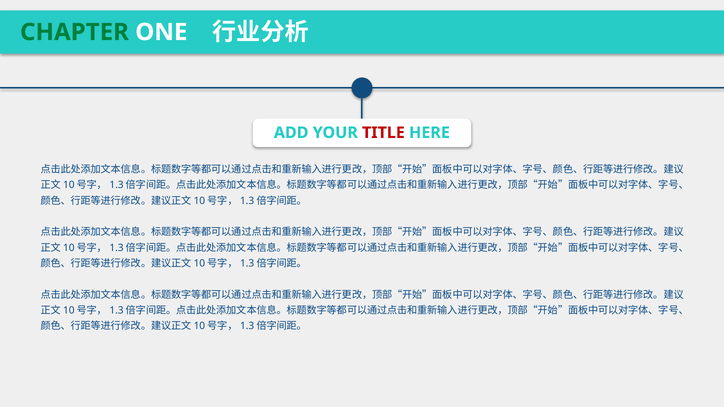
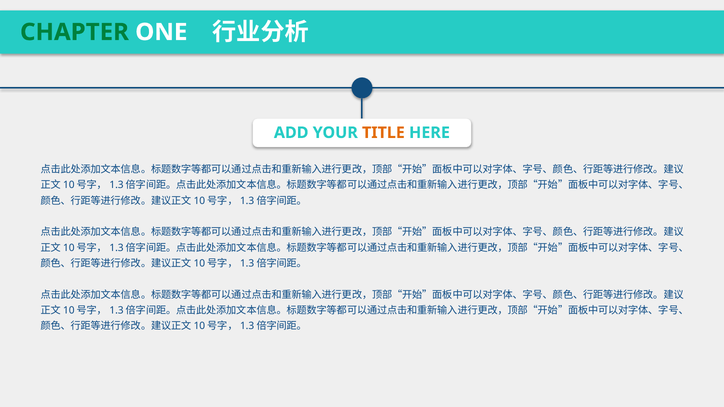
TITLE colour: red -> orange (383, 133)
